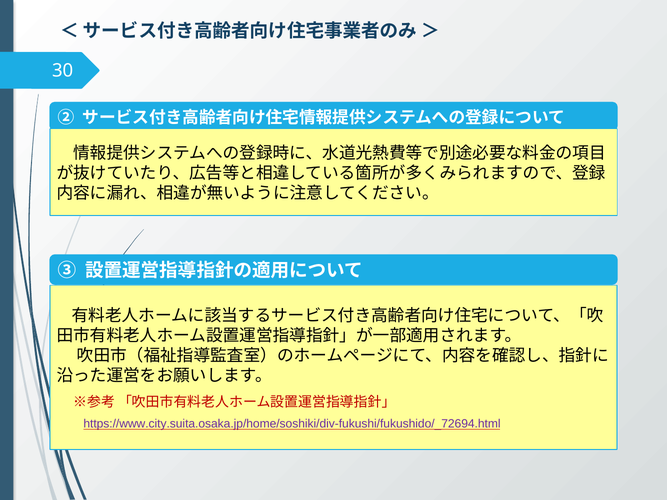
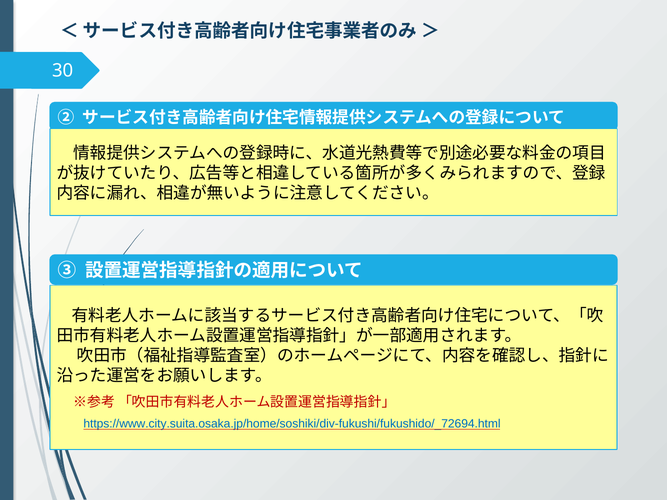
https://www.city.suita.osaka.jp/home/soshiki/div-fukushi/fukushido/_72694.html colour: purple -> blue (292, 424)
